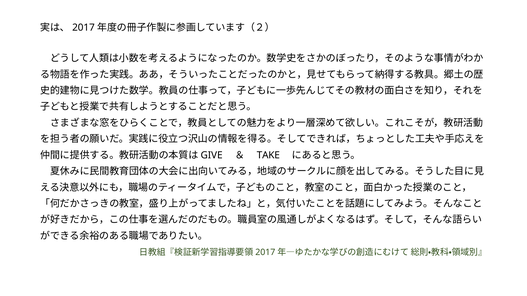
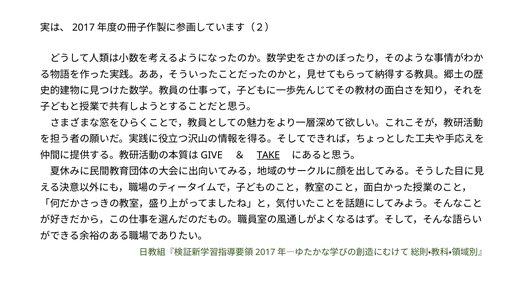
TAKE underline: none -> present (268, 155)
